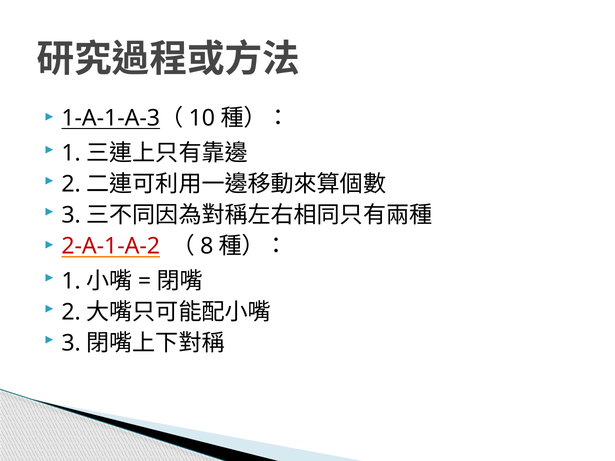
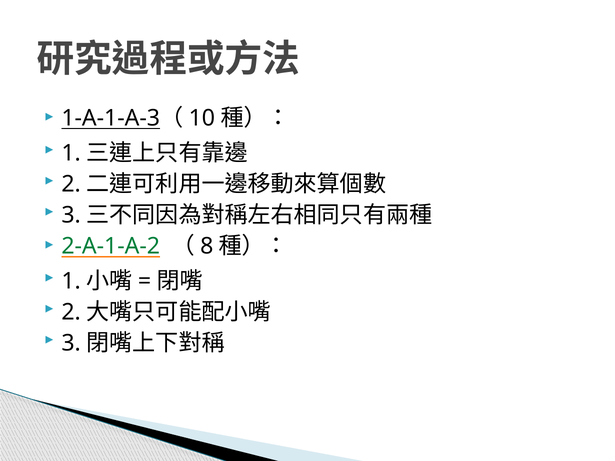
2-A-1-A-2 colour: red -> green (111, 246)
